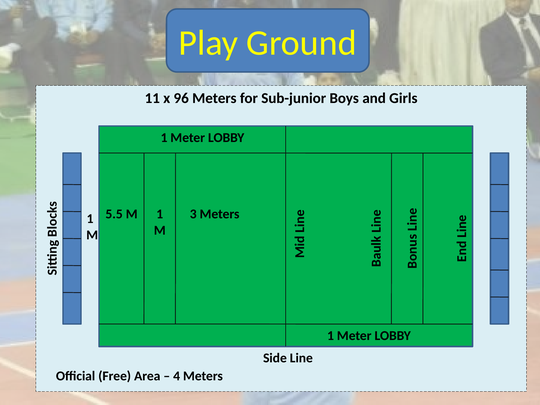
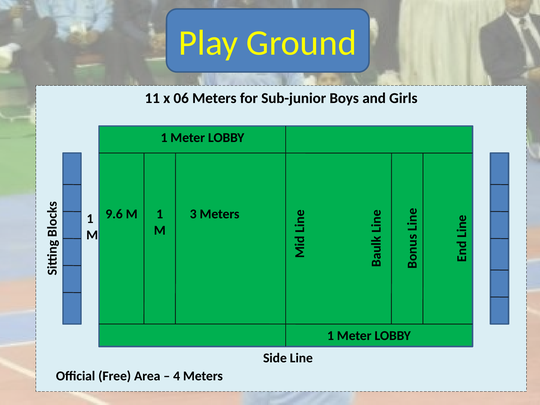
96: 96 -> 06 (181, 98)
5.5: 5.5 -> 9.6 (114, 214)
